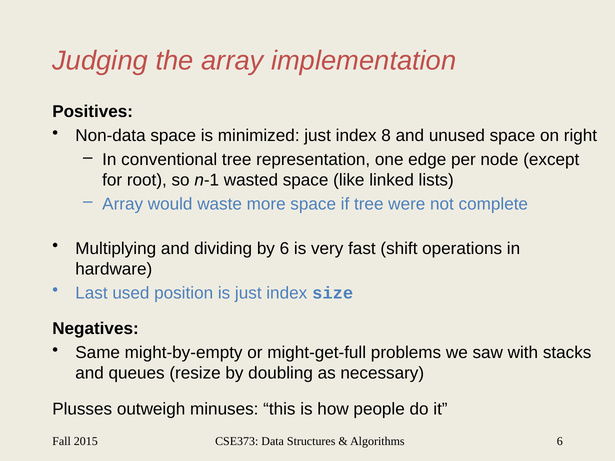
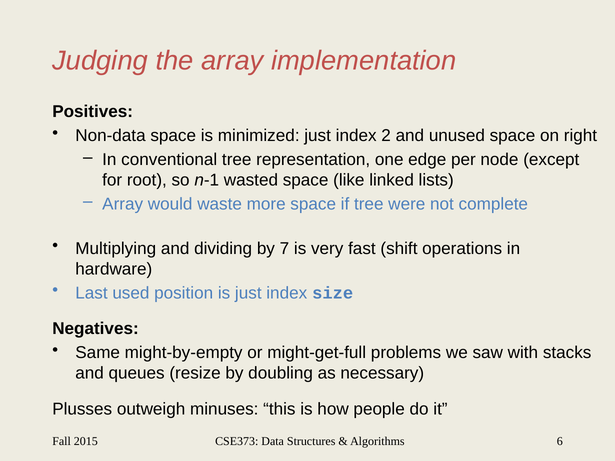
8: 8 -> 2 (386, 136)
by 6: 6 -> 7 (284, 249)
